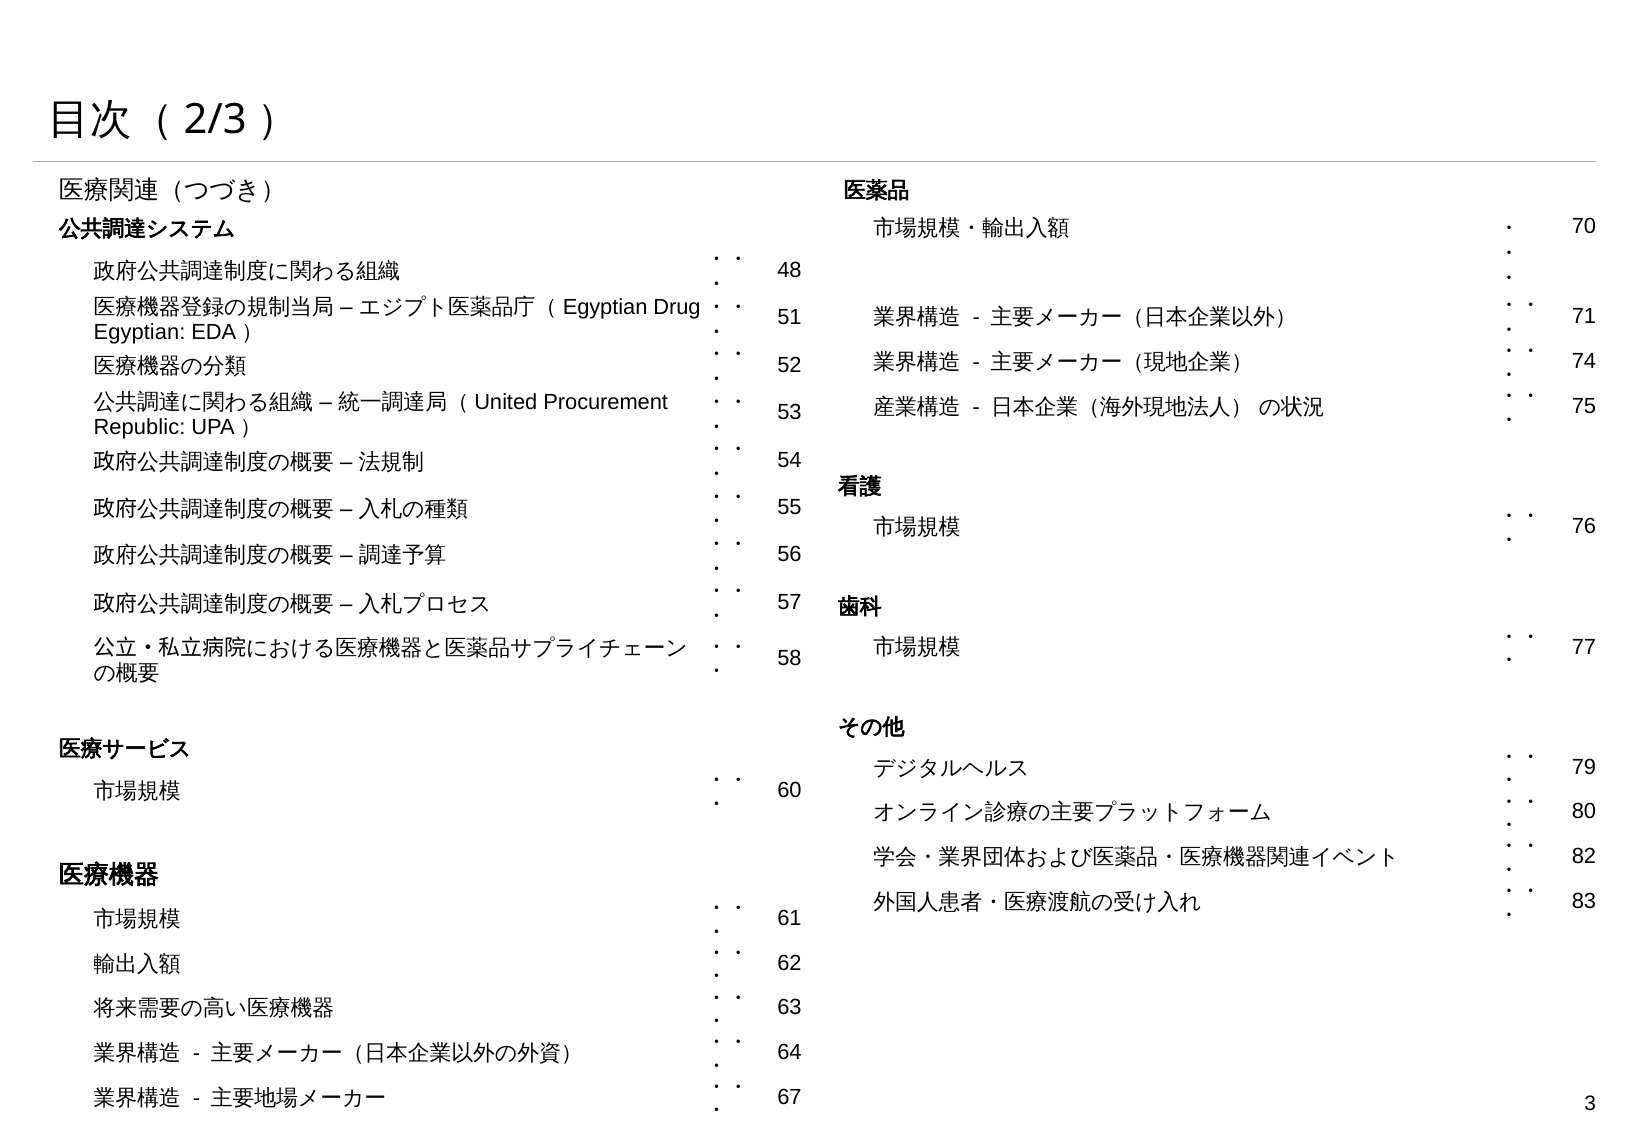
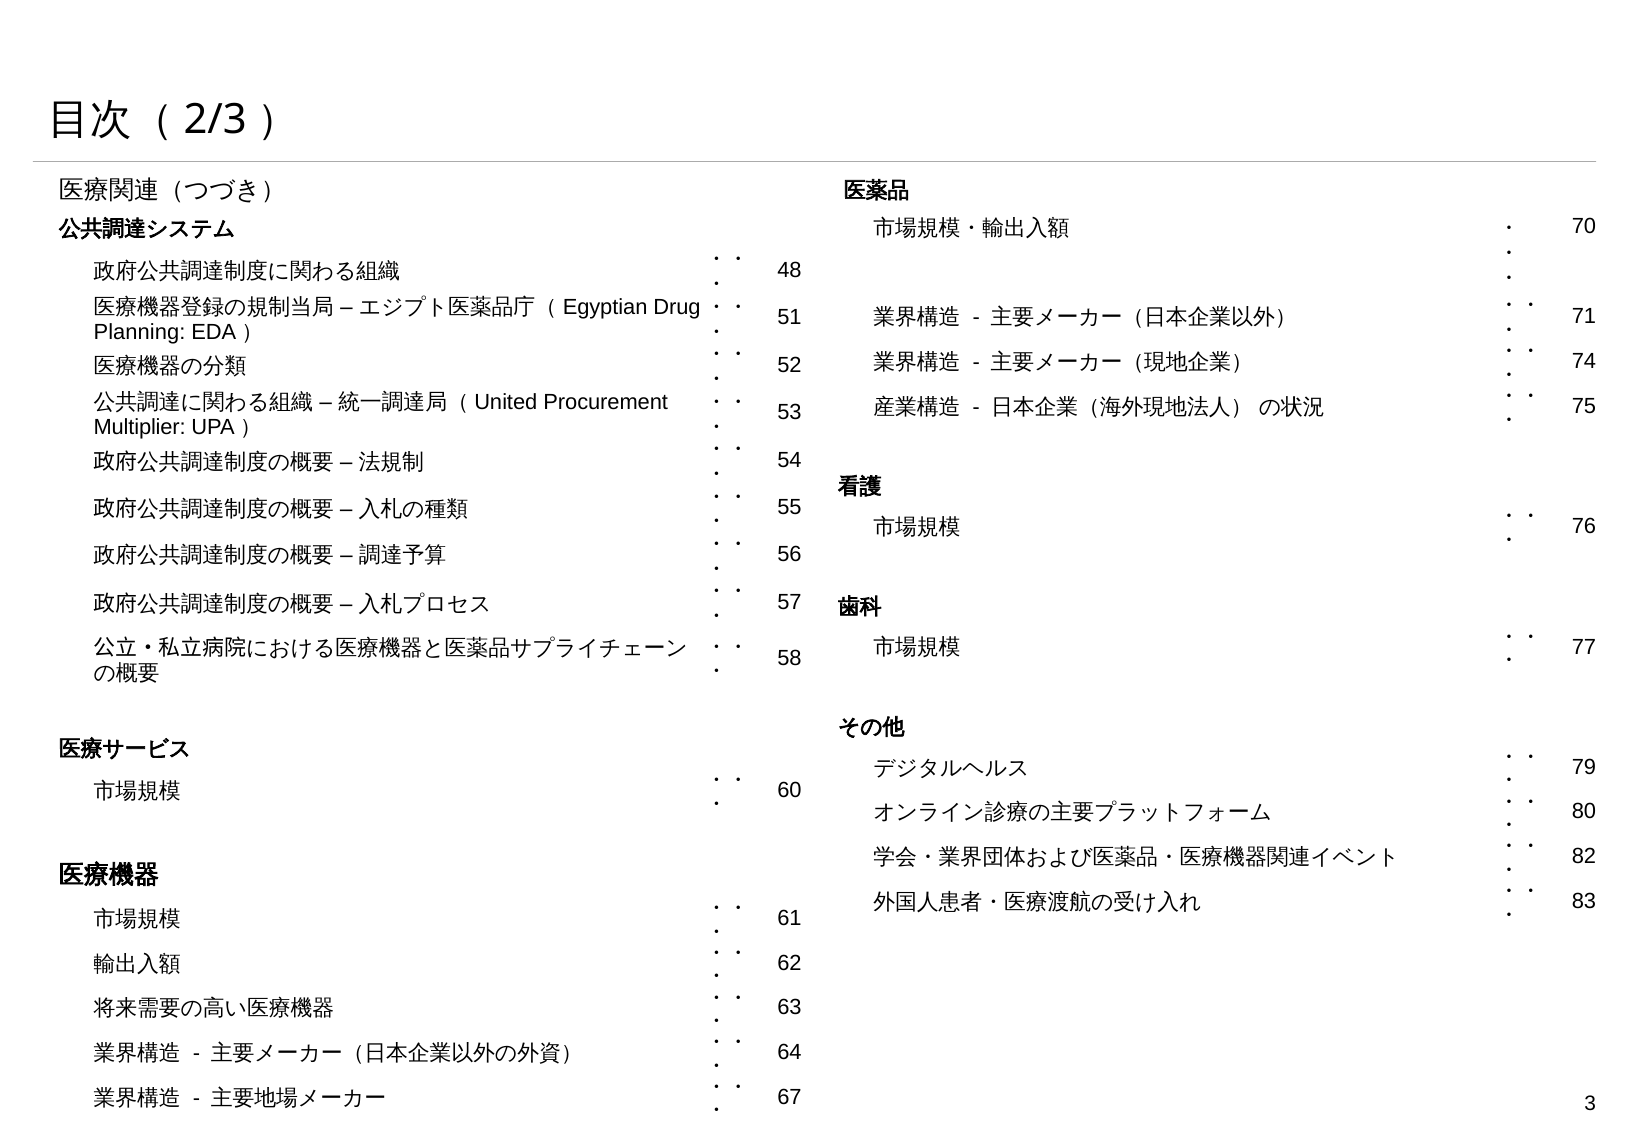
Egyptian: Egyptian -> Planning (140, 332)
Republic: Republic -> Multiplier (140, 427)
